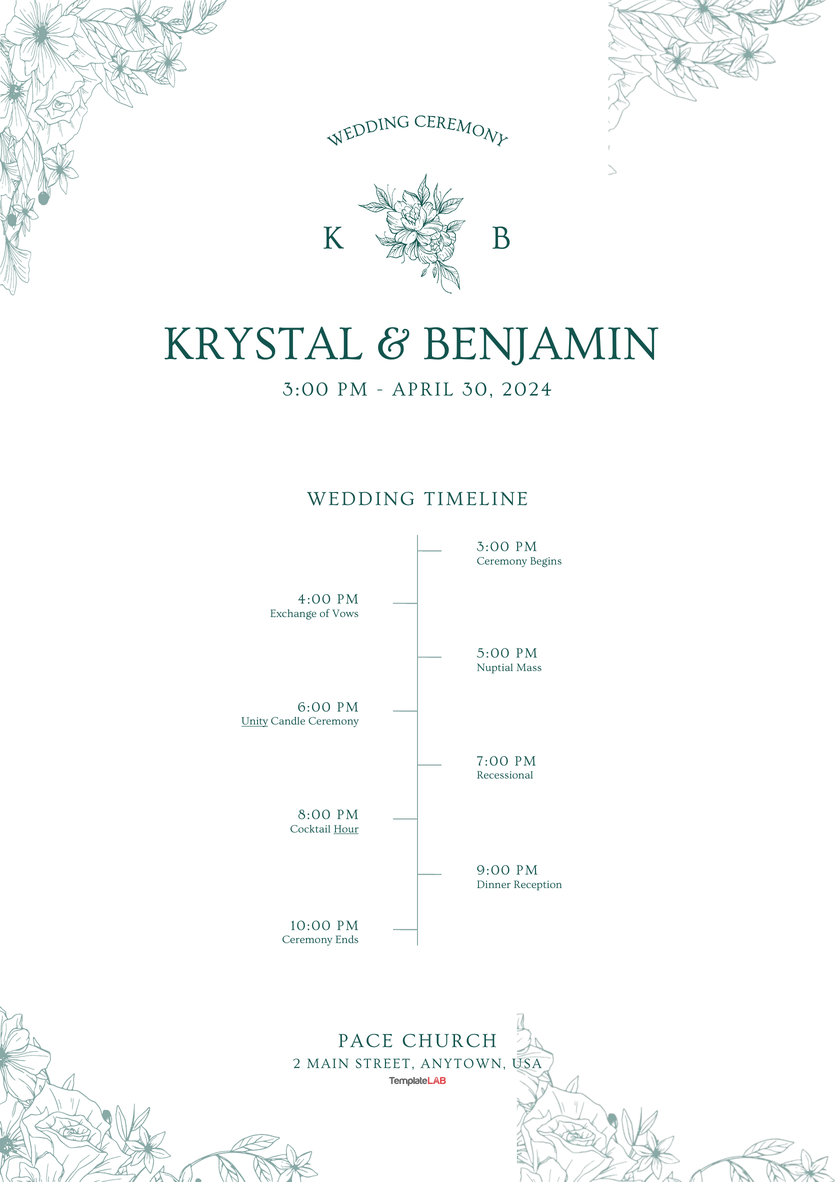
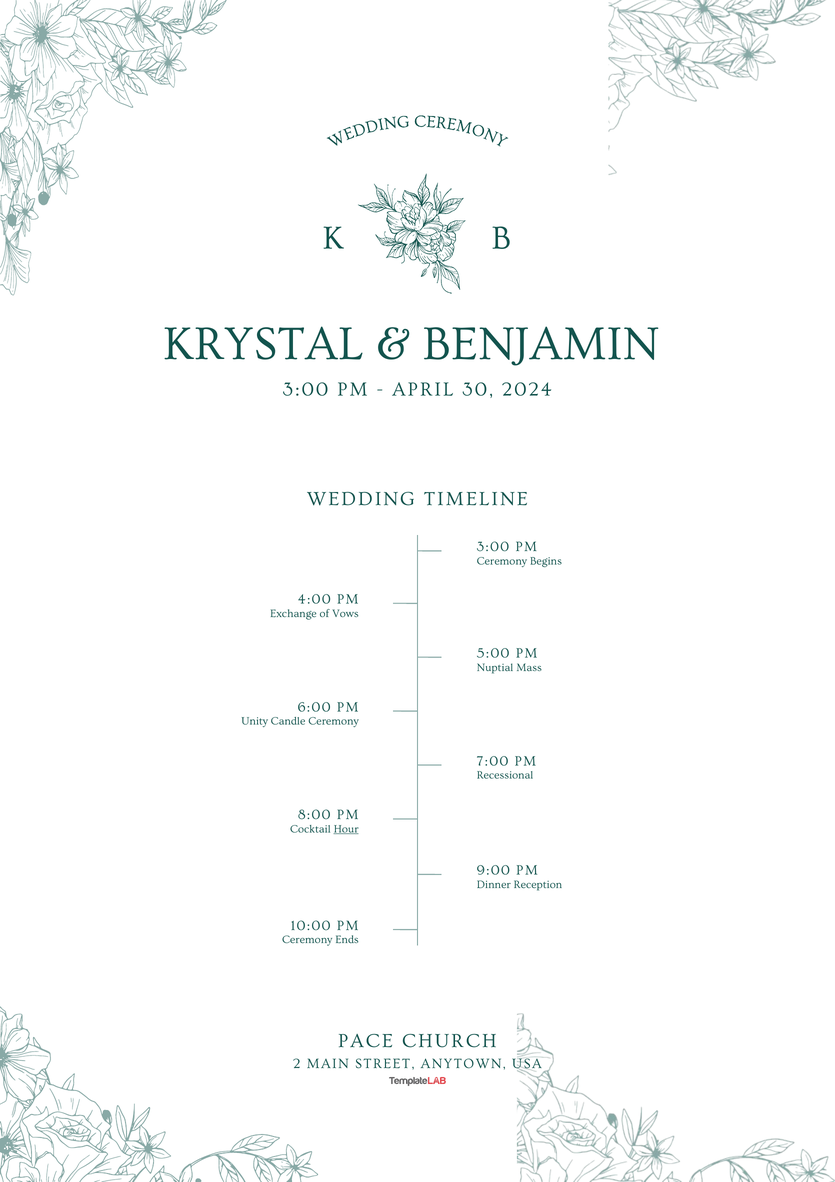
Unity underline: present -> none (255, 721)
